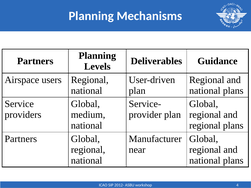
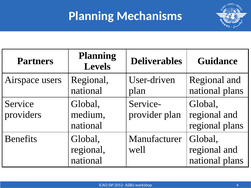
Partners: Partners -> Benefits (21, 139)
near: near -> well (137, 150)
